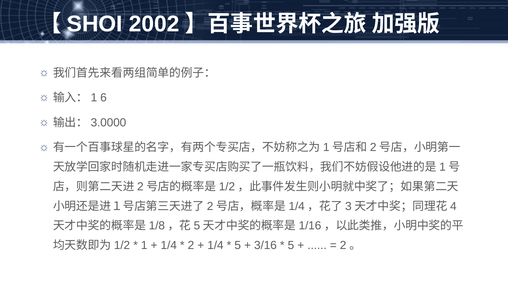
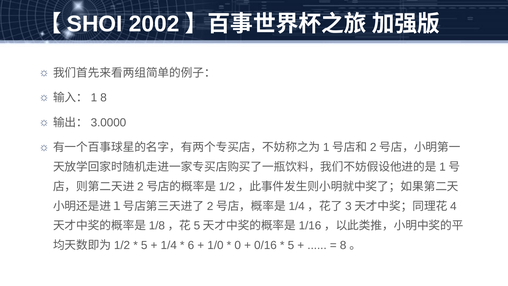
6: 6 -> 8 (104, 98)
1: 1 -> 5 (144, 245)
2: 2 -> 6 (191, 245)
1/4: 1/4 -> 1/0 (215, 245)
5: 5 -> 0 (238, 245)
3/16: 3/16 -> 0/16 (265, 245)
2: 2 -> 8 (343, 245)
